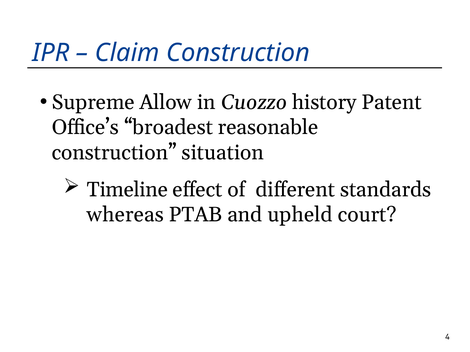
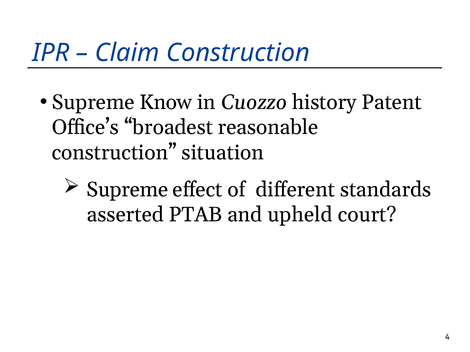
Allow: Allow -> Know (166, 103)
Timeline: Timeline -> Supreme (127, 190)
whereas: whereas -> asserted (125, 215)
